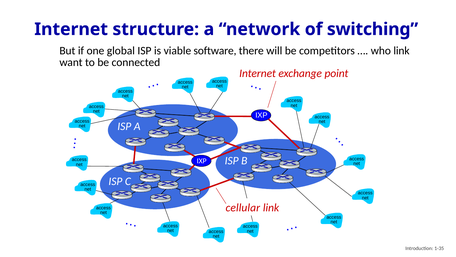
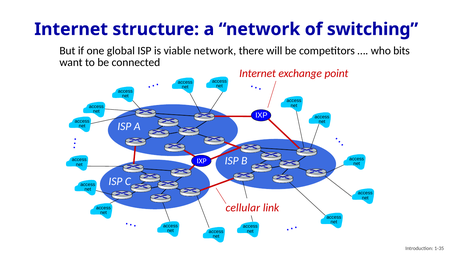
viable software: software -> network (215, 51)
who link: link -> bits (402, 51)
